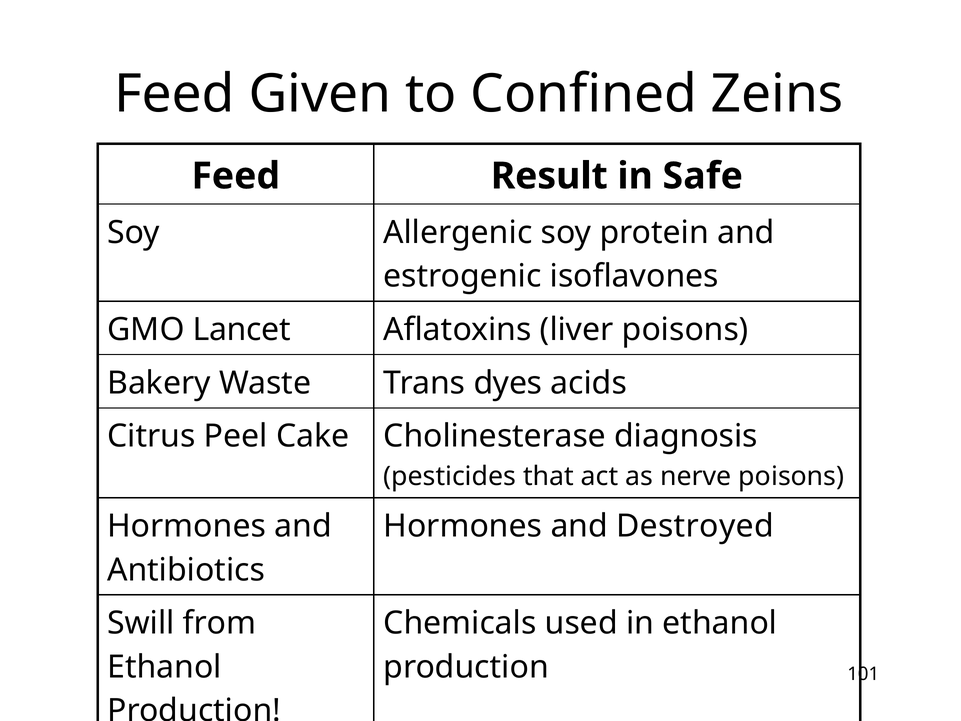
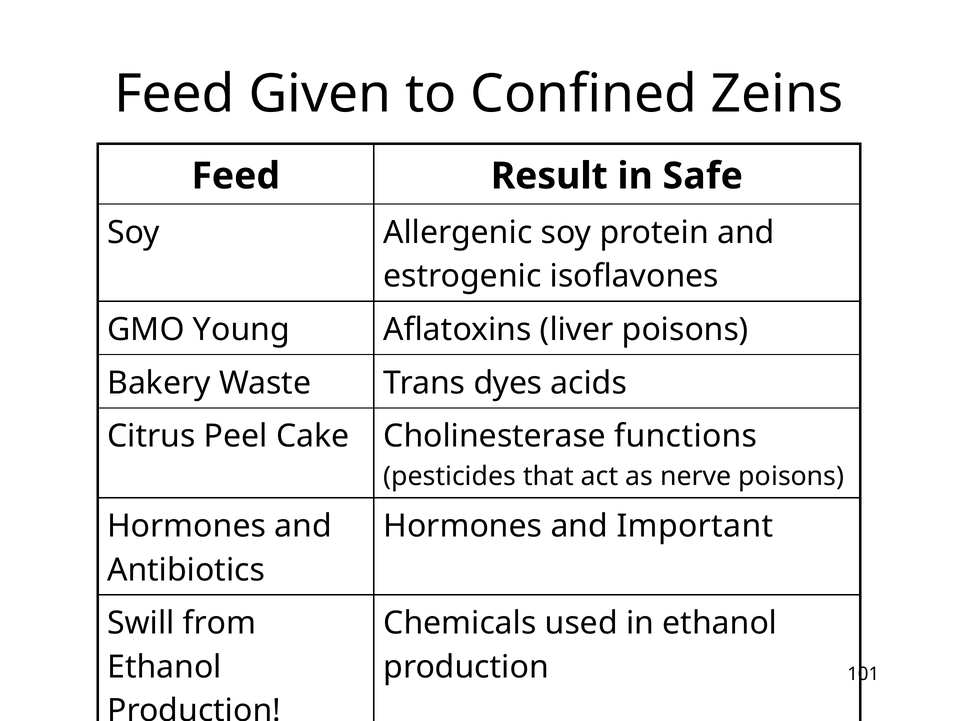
Lancet: Lancet -> Young (241, 330)
diagnosis: diagnosis -> functions (686, 436)
Destroyed: Destroyed -> Important (695, 526)
